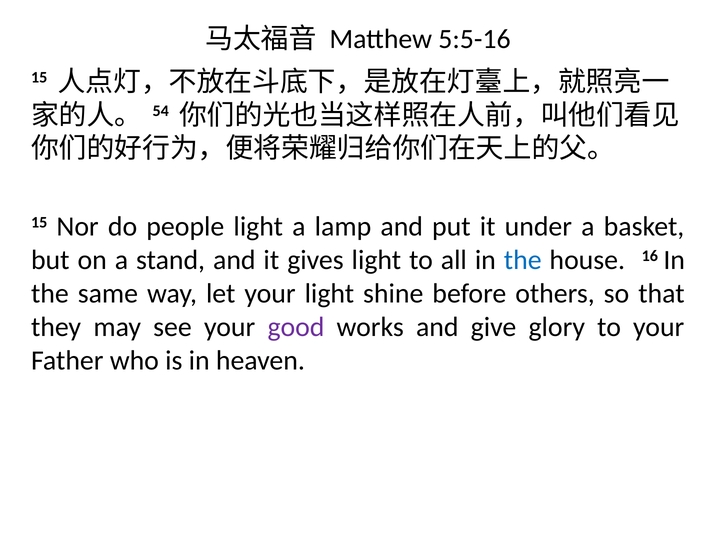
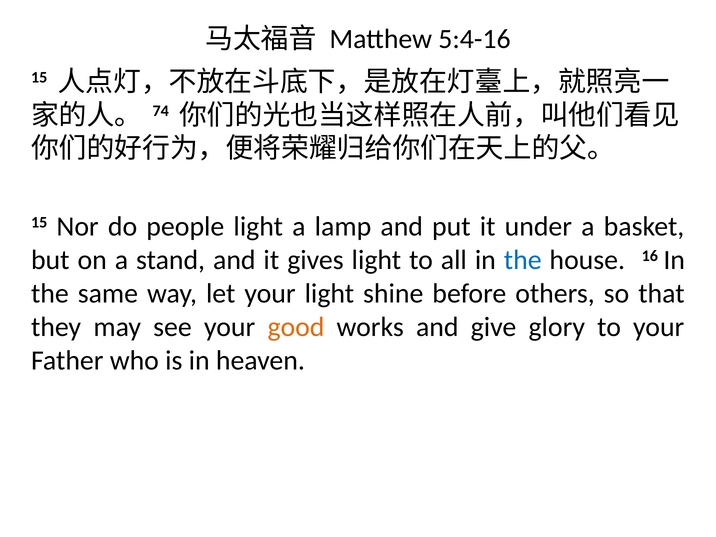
5:5-16: 5:5-16 -> 5:4-16 (474, 39)
54: 54 -> 74 (161, 111)
good colour: purple -> orange (296, 327)
